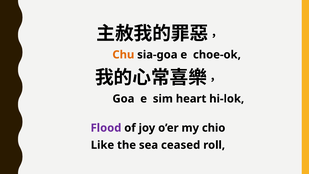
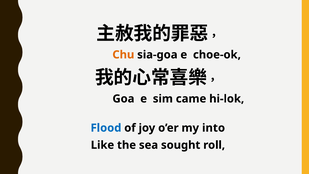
heart: heart -> came (191, 99)
Flood colour: purple -> blue (106, 128)
chio: chio -> into (214, 128)
ceased: ceased -> sought (181, 145)
